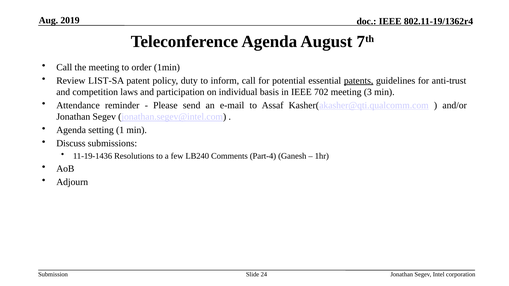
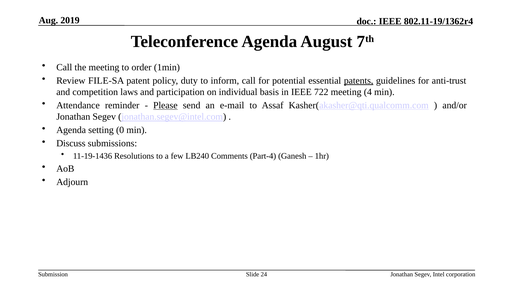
LIST-SA: LIST-SA -> FILE-SA (106, 81)
702: 702 -> 722 (321, 92)
3: 3 -> 4 (368, 92)
Please underline: none -> present (165, 105)
1: 1 -> 0 (120, 130)
